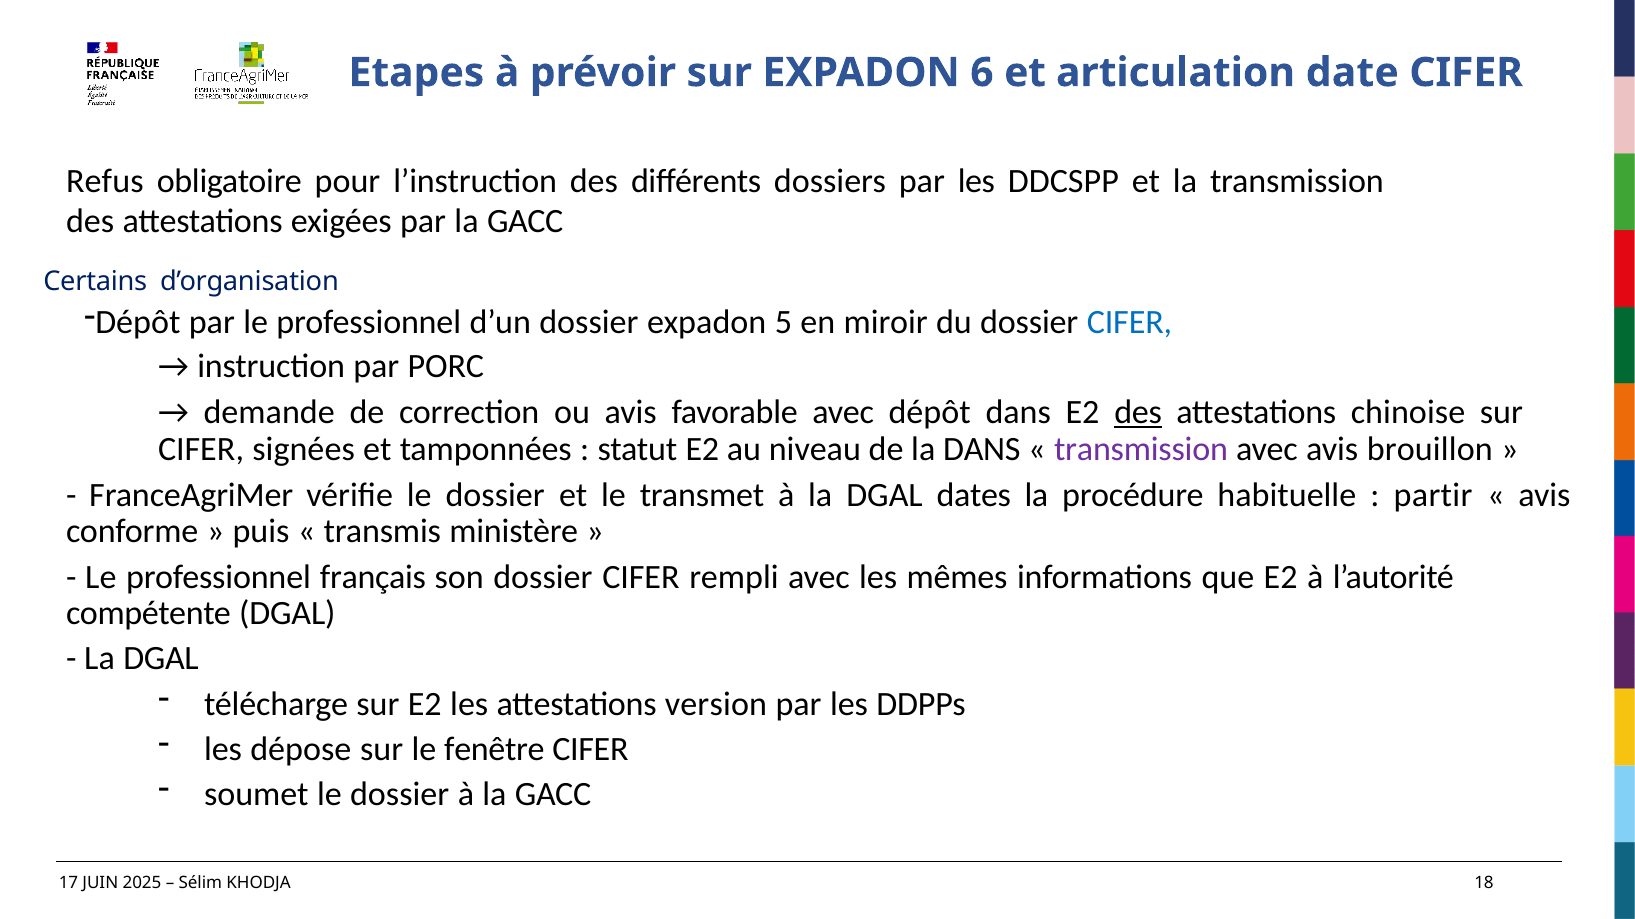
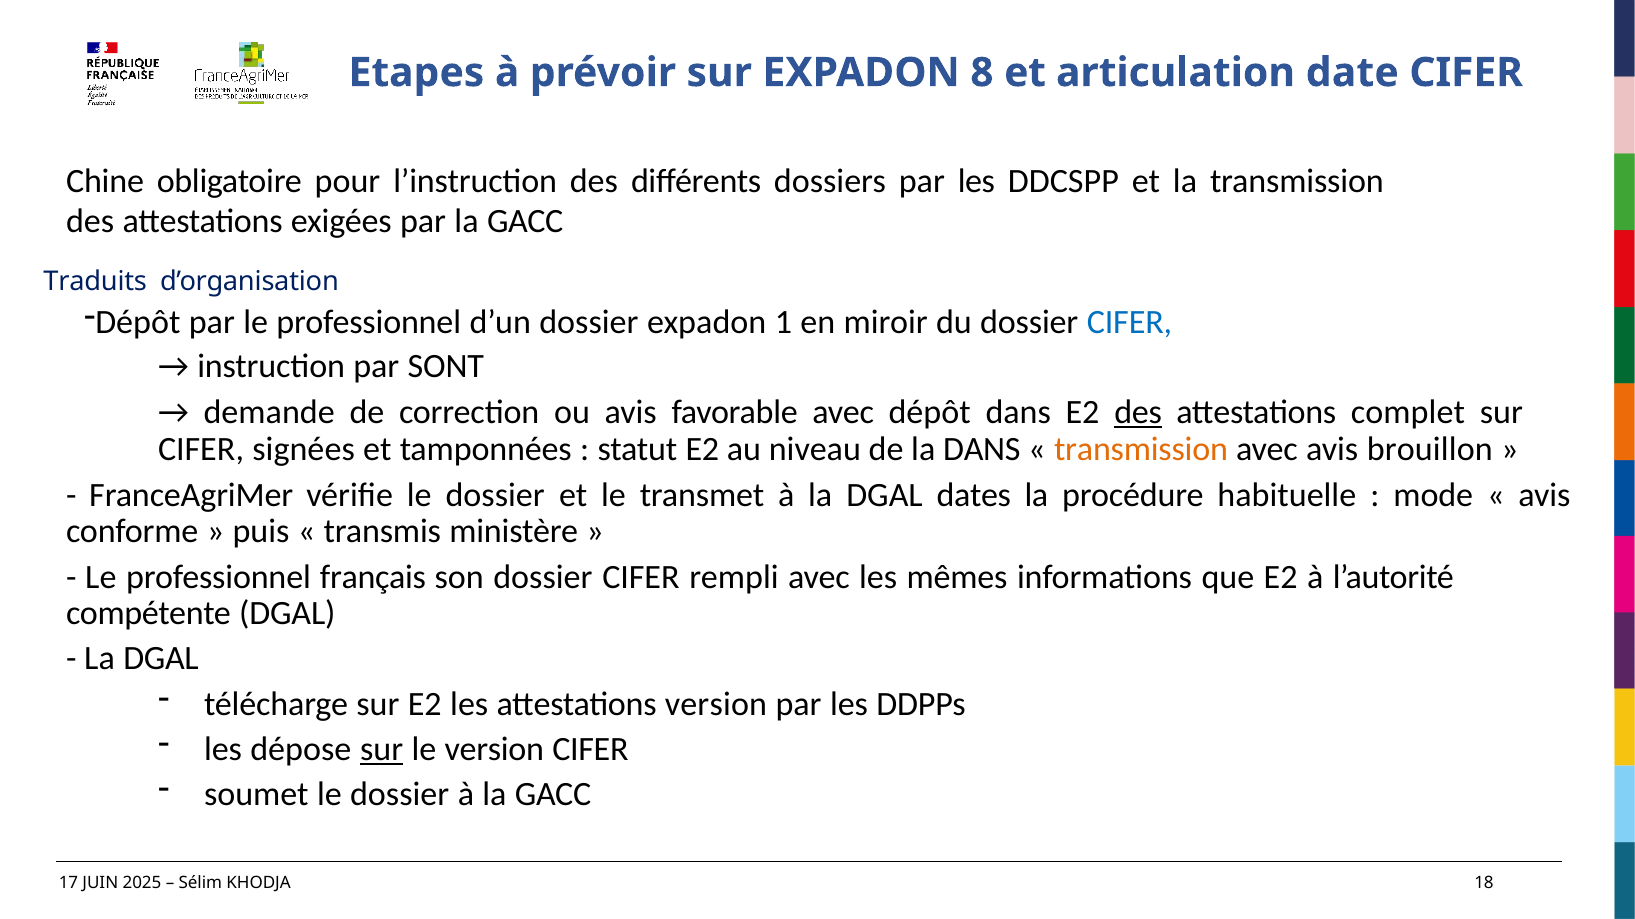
6: 6 -> 8 (982, 73)
Refus: Refus -> Chine (105, 181)
Certains: Certains -> Traduits (95, 281)
5: 5 -> 1 (784, 322)
PORC: PORC -> SONT (446, 367)
chinoise: chinoise -> complet (1408, 413)
transmission colour: purple -> orange (1141, 449)
partir: partir -> mode (1433, 495)
sur underline: none -> present (382, 749)
le fenêtre: fenêtre -> version (494, 749)
